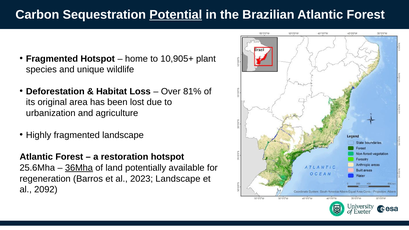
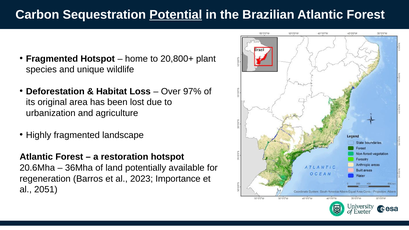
10,905+: 10,905+ -> 20,800+ (177, 59)
81%: 81% -> 97% (192, 91)
25.6Mha: 25.6Mha -> 20.6Mha (37, 168)
36Mha underline: present -> none (79, 168)
2023 Landscape: Landscape -> Importance (178, 179)
2092: 2092 -> 2051 (46, 190)
